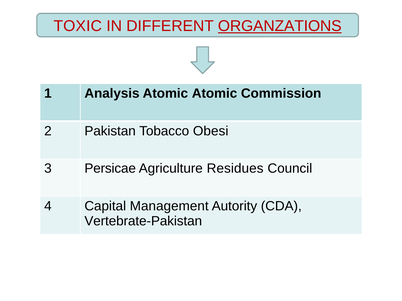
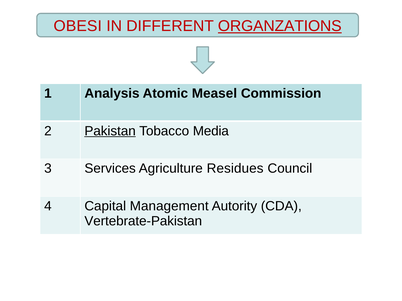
TOXIC: TOXIC -> OBESI (78, 26)
Atomic Atomic: Atomic -> Measel (214, 93)
Pakistan underline: none -> present (110, 131)
Obesi: Obesi -> Media (211, 131)
Persicae: Persicae -> Services (110, 169)
